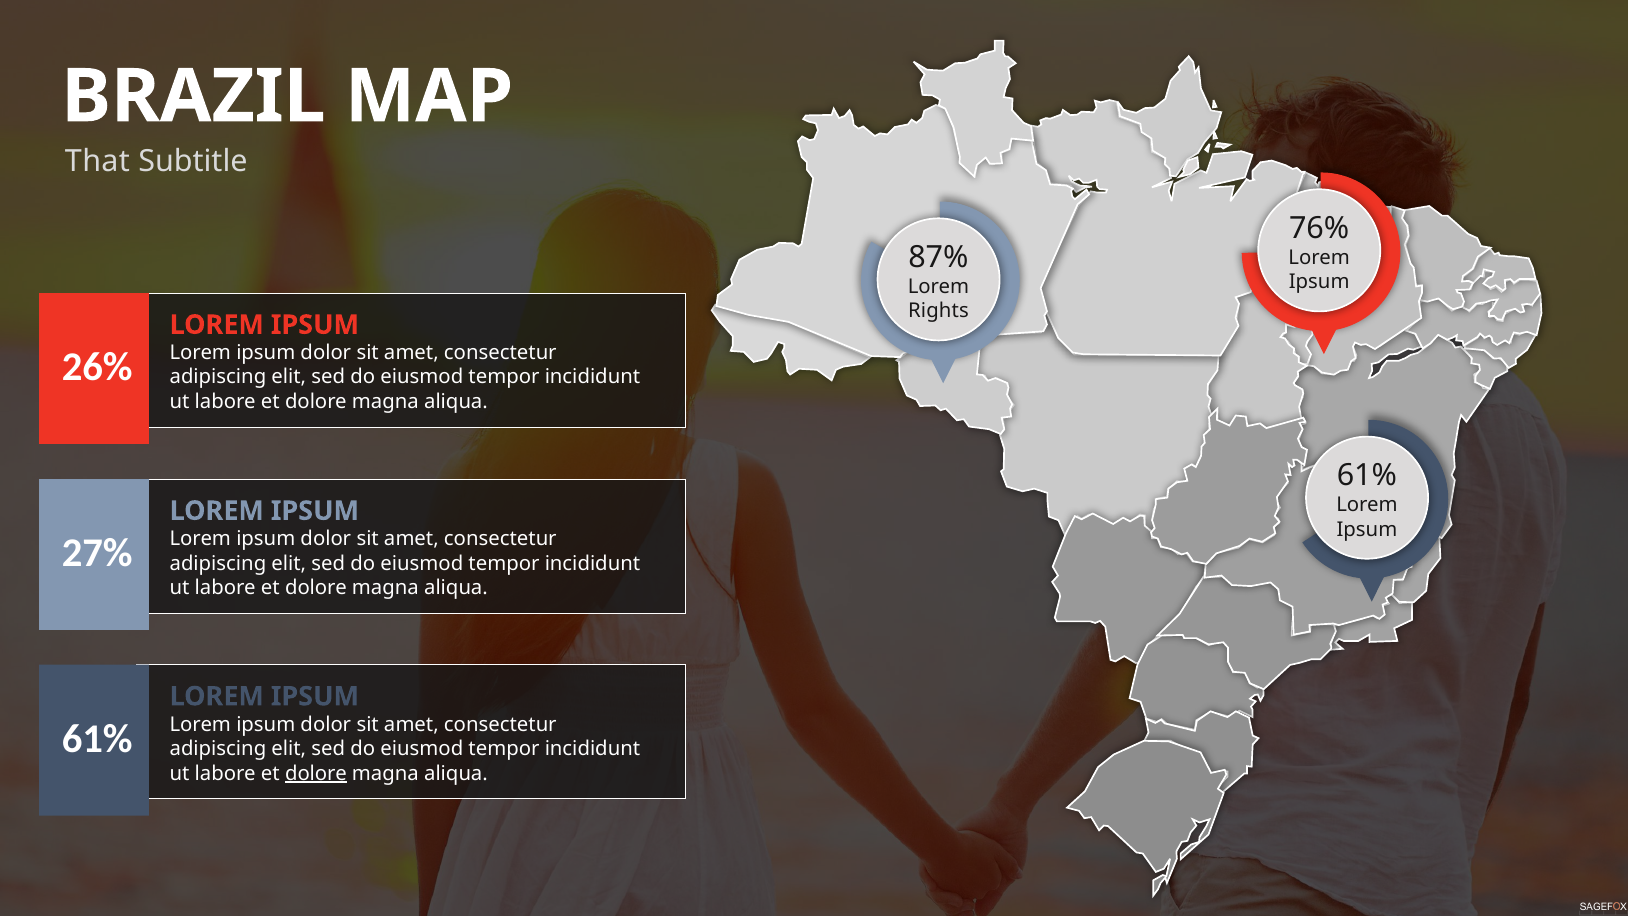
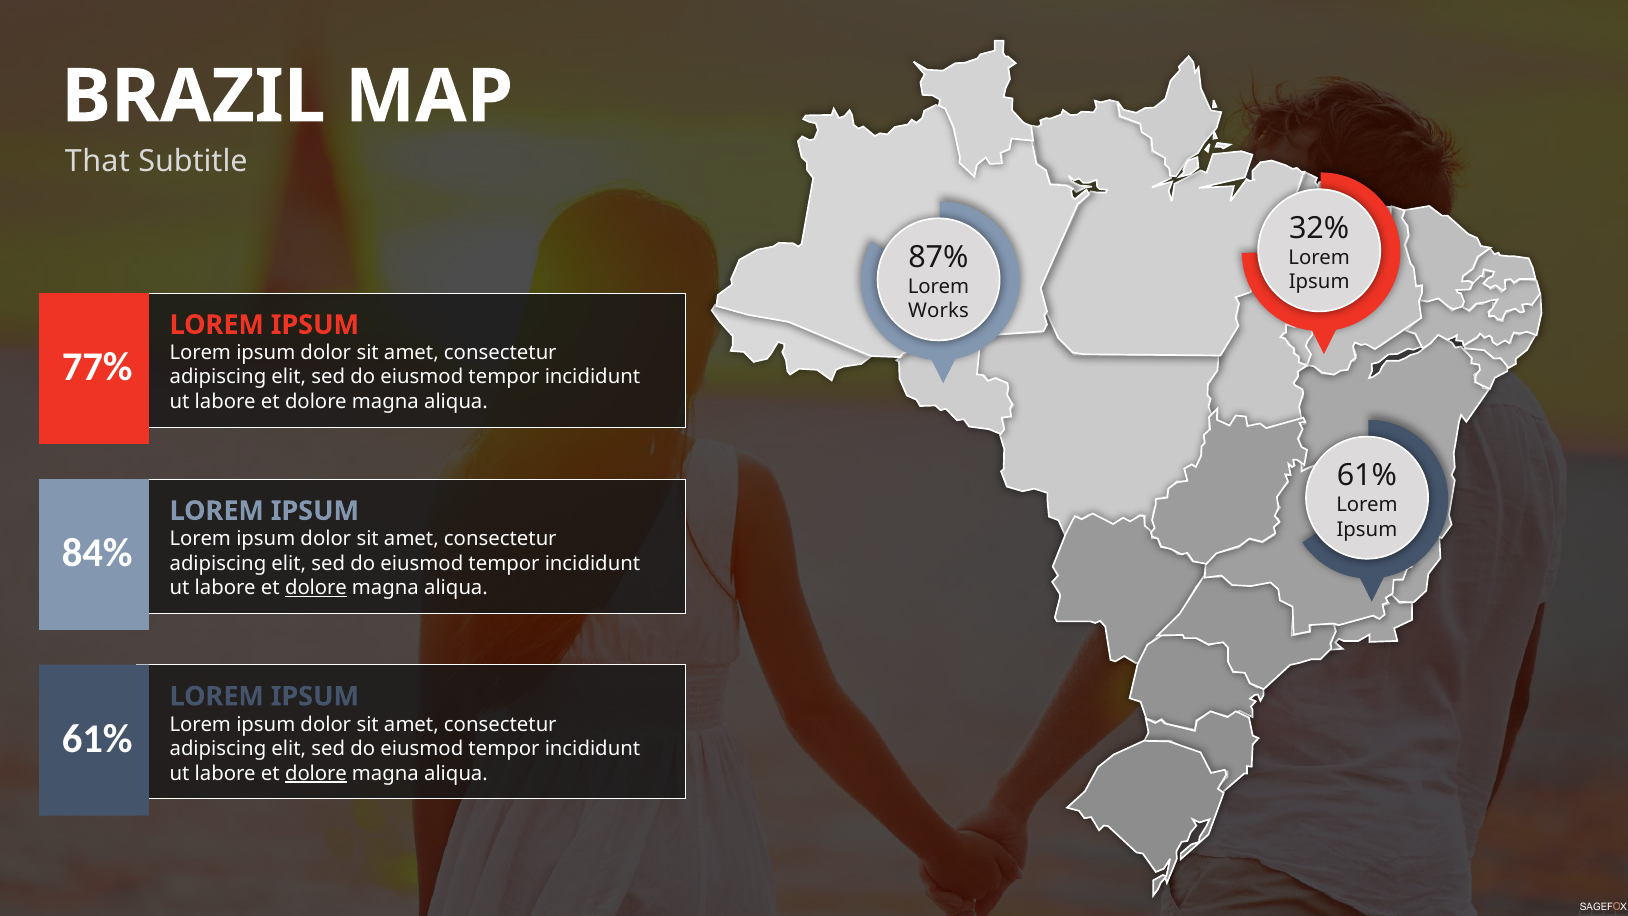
76%: 76% -> 32% (1319, 228)
Rights: Rights -> Works (938, 311)
26%: 26% -> 77% (97, 367)
27%: 27% -> 84% (97, 553)
dolore underline: none -> present (316, 588)
